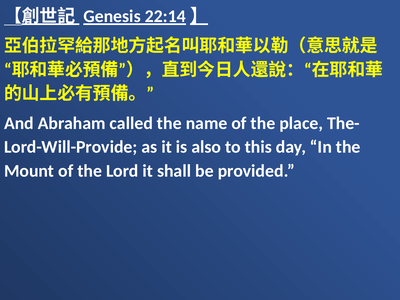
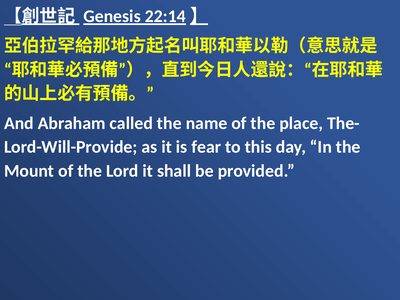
also: also -> fear (206, 147)
